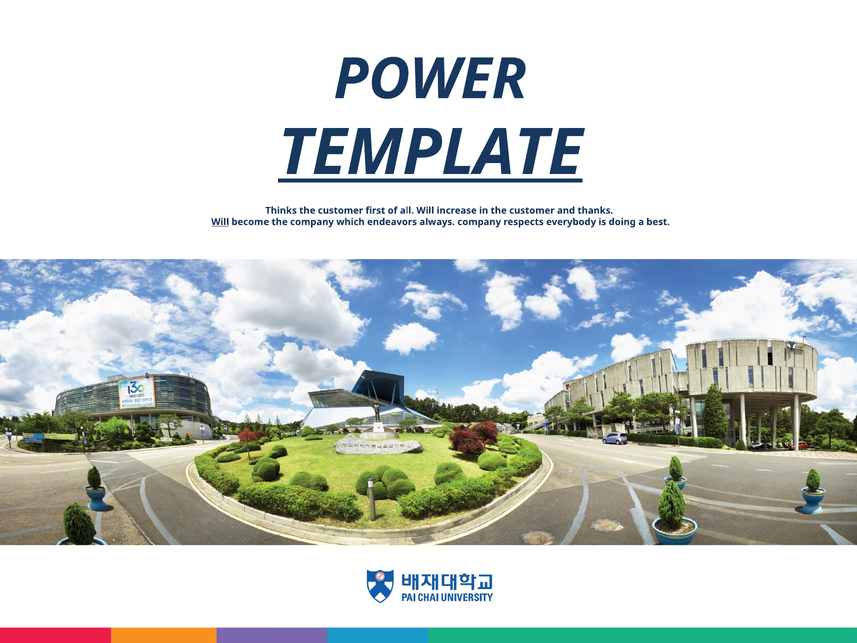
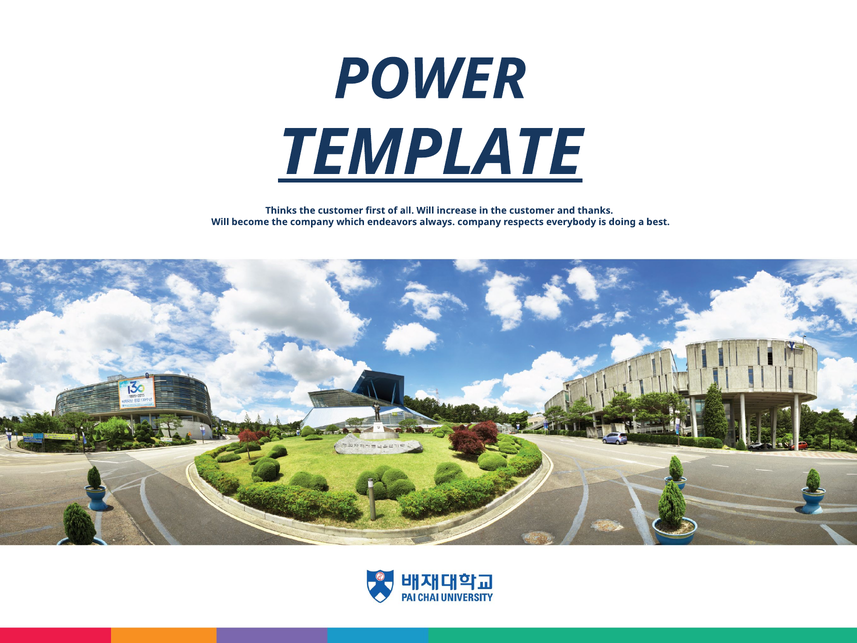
Will underline: present -> none (220, 222)
